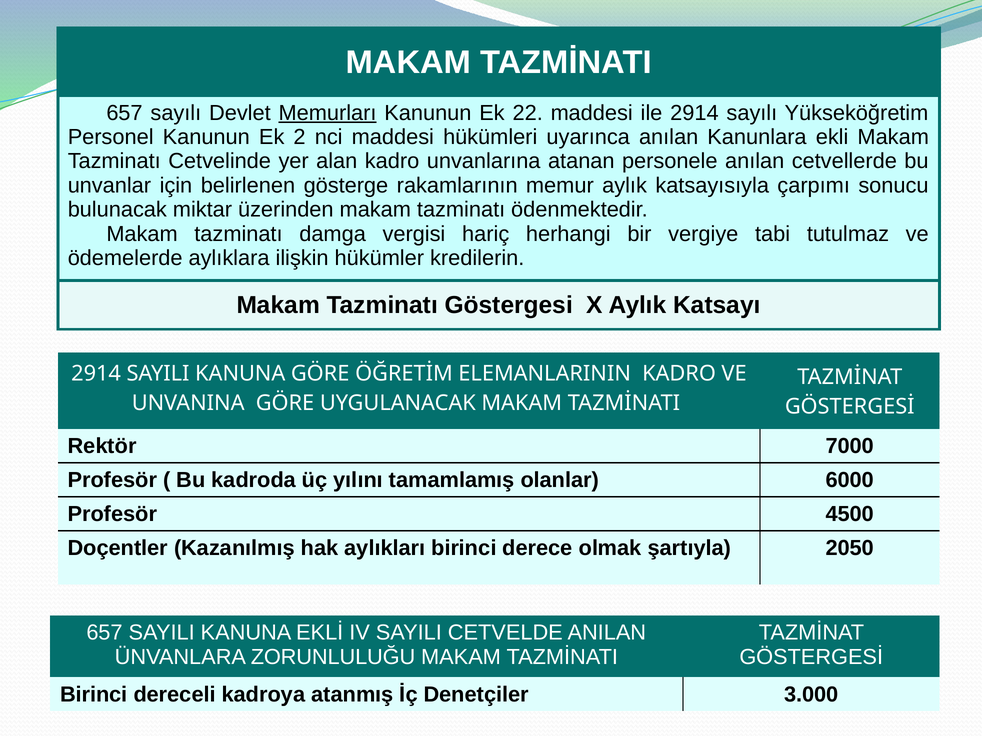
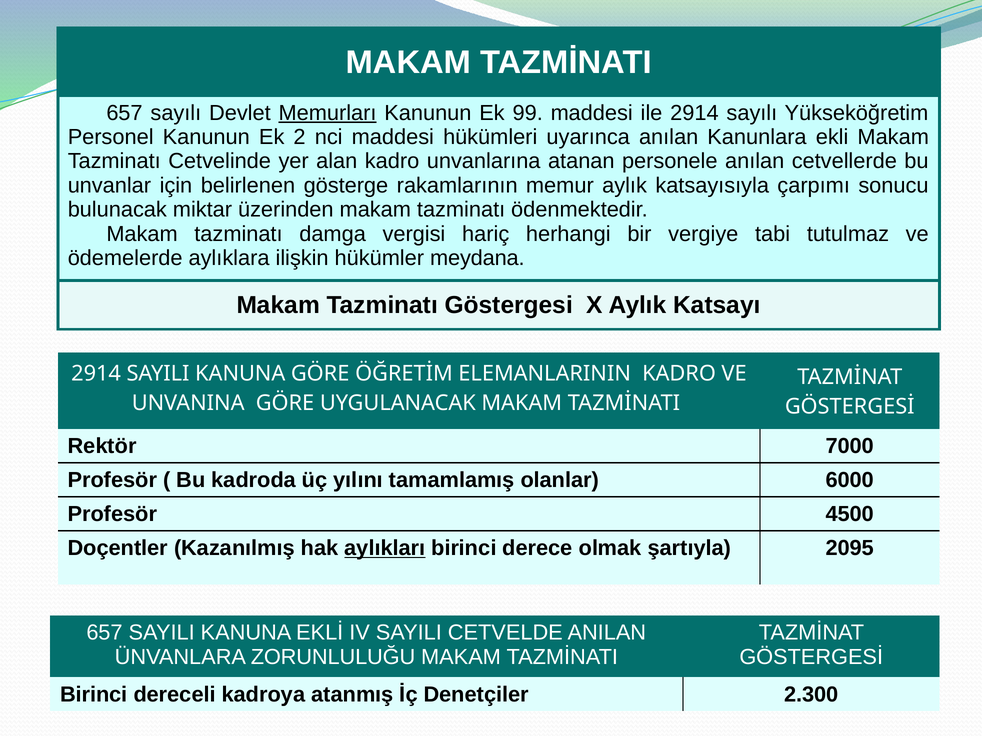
22: 22 -> 99 (528, 113)
kredilerin: kredilerin -> meydana (477, 258)
aylıkları underline: none -> present (385, 548)
2050: 2050 -> 2095 (850, 548)
3.000: 3.000 -> 2.300 (811, 695)
